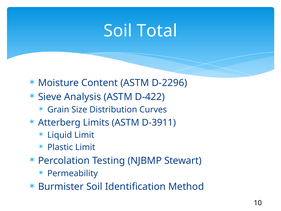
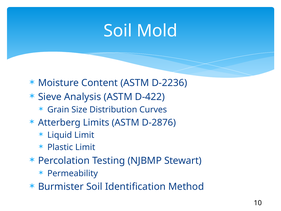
Total: Total -> Mold (157, 31)
D-2296: D-2296 -> D-2236 (169, 83)
D-3911: D-3911 -> D-2876 (159, 122)
